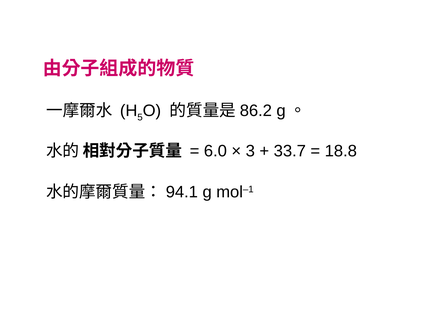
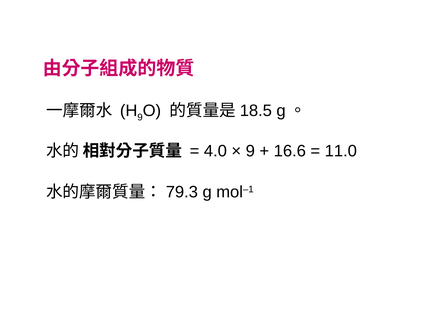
5: 5 -> 9 (140, 117)
86.2: 86.2 -> 18.5 (256, 111)
6.0: 6.0 -> 4.0 (215, 151)
3: 3 -> 9 (250, 151)
33.7: 33.7 -> 16.6 (290, 151)
18.8: 18.8 -> 11.0 (341, 151)
94.1: 94.1 -> 79.3 (182, 192)
